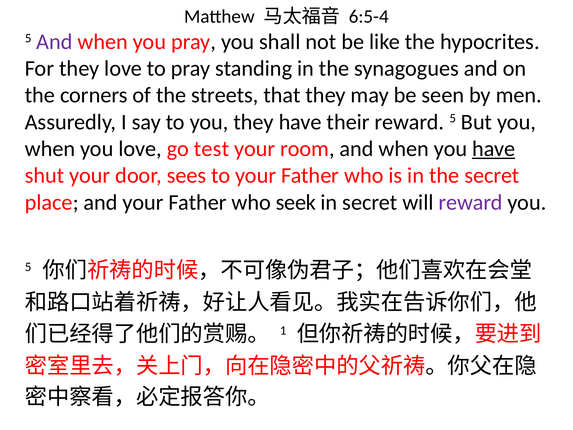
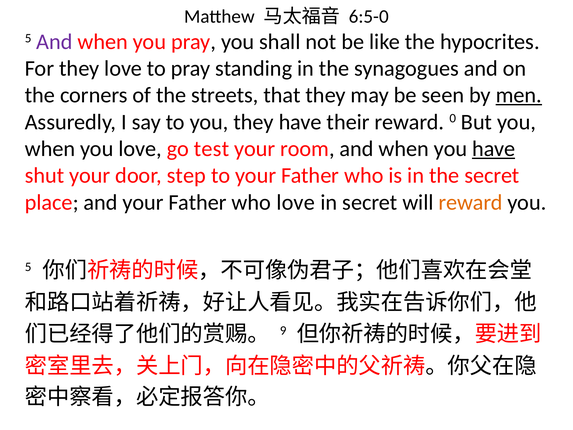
6:5-4: 6:5-4 -> 6:5-0 (369, 17)
men underline: none -> present (519, 95)
reward 5: 5 -> 0 (453, 118)
sees: sees -> step (186, 175)
who seek: seek -> love (296, 202)
reward colour: purple -> orange (471, 202)
1: 1 -> 9 (283, 330)
